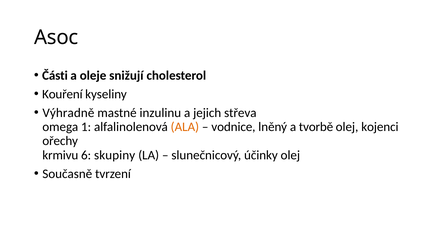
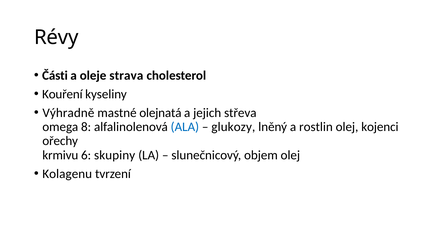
Asoc: Asoc -> Révy (56, 37)
snižují: snižují -> strava (126, 75)
inzulinu: inzulinu -> olejnatá (160, 113)
1: 1 -> 8 (86, 127)
ALA colour: orange -> blue (185, 127)
vodnice: vodnice -> glukozy (233, 127)
tvorbě: tvorbě -> rostlin (316, 127)
účinky: účinky -> objem (261, 155)
Současně: Současně -> Kolagenu (67, 174)
